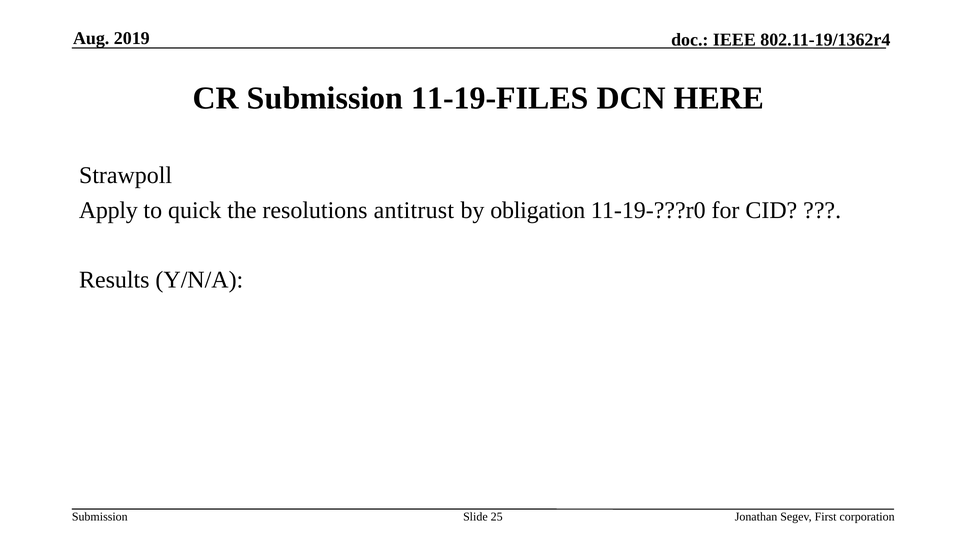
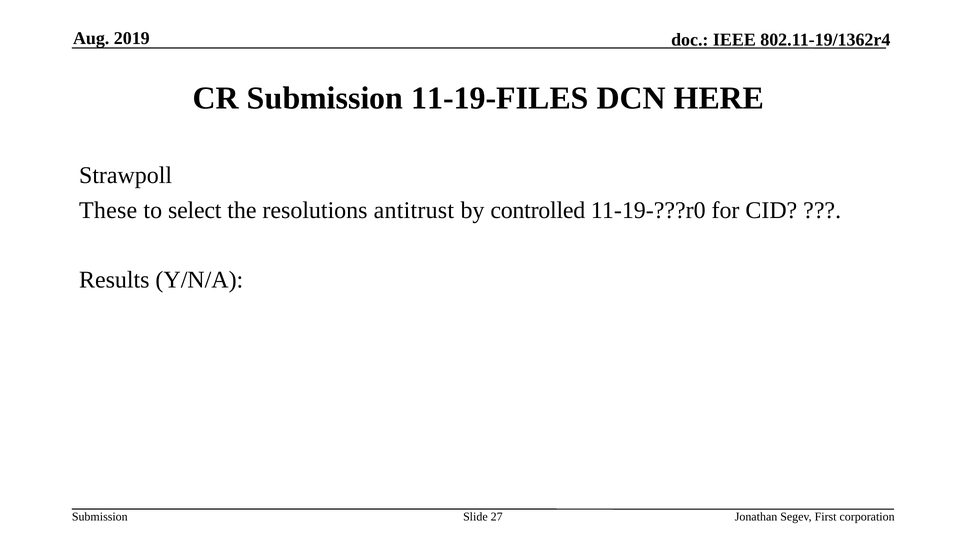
Apply: Apply -> These (108, 210)
quick: quick -> select (195, 210)
obligation: obligation -> controlled (538, 210)
25: 25 -> 27 (497, 517)
